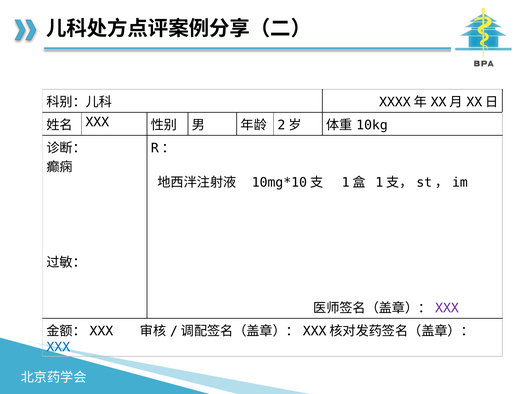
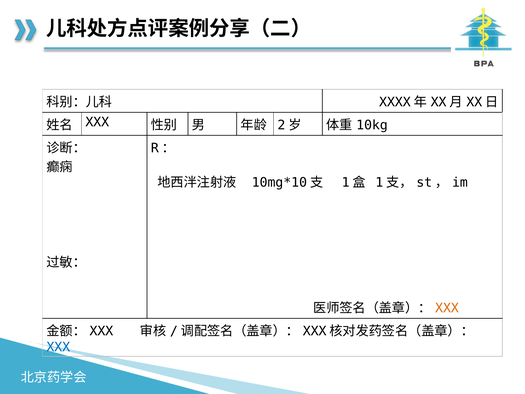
XXX colour: purple -> orange (447, 308)
